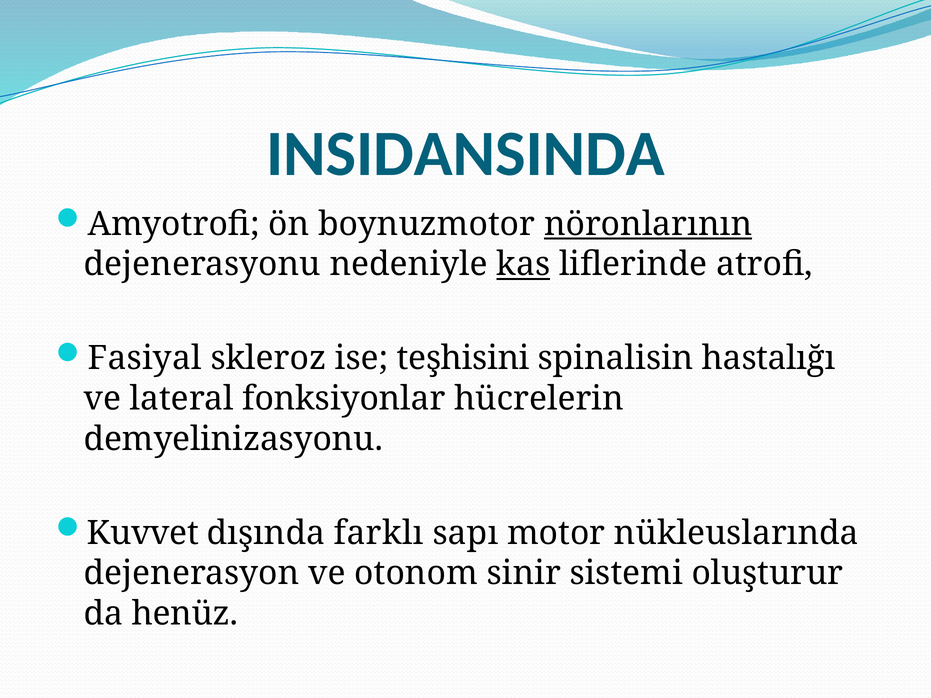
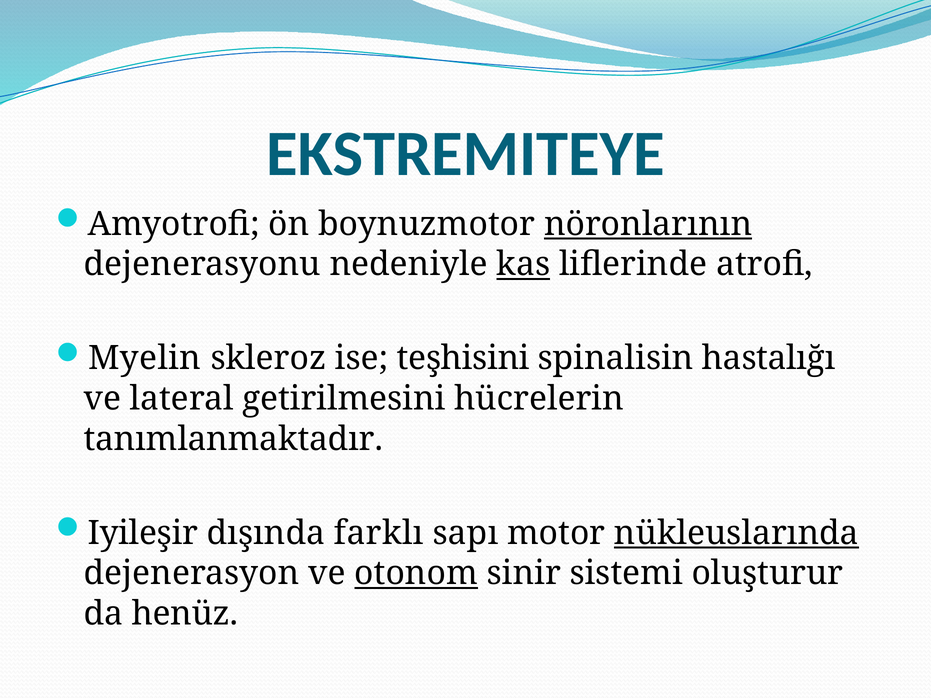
INSIDANSINDA: INSIDANSINDA -> EKSTREMITEYE (465, 154)
Fasiyal: Fasiyal -> Myelin (145, 359)
fonksiyonlar: fonksiyonlar -> getirilmesini (344, 399)
demyelinizasyonu: demyelinizasyonu -> tanımlanmaktadır (233, 439)
Kuvvet: Kuvvet -> Iyileşir (143, 533)
nükleuslarında underline: none -> present (736, 533)
otonom underline: none -> present (416, 574)
